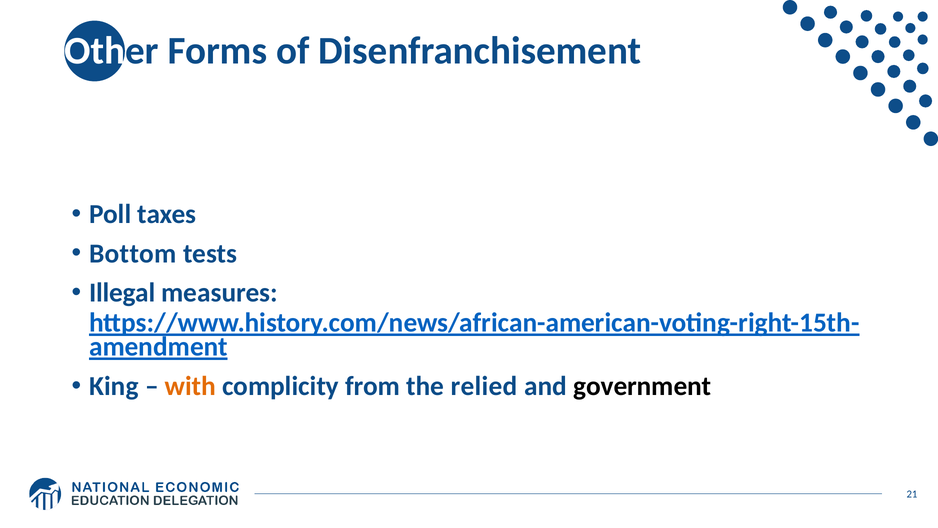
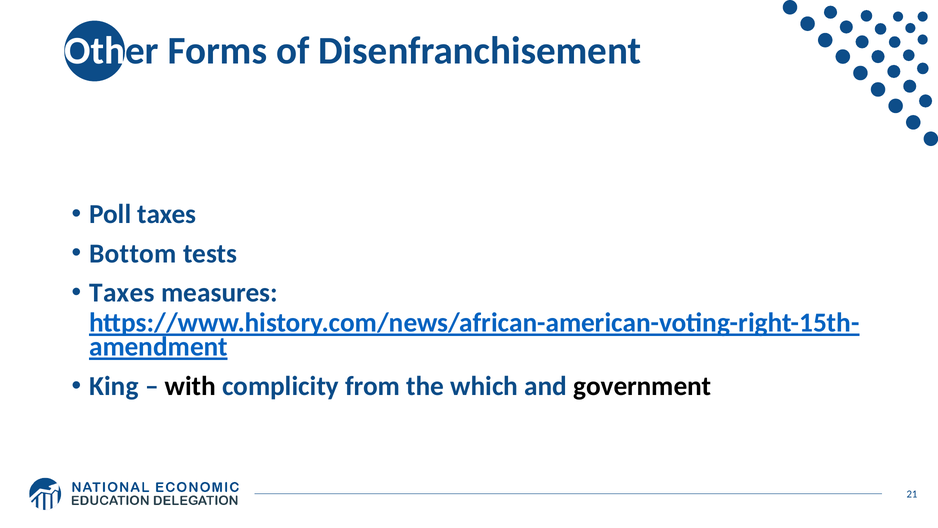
Illegal: Illegal -> Taxes (122, 293)
with colour: orange -> black (190, 386)
relied: relied -> which (484, 386)
